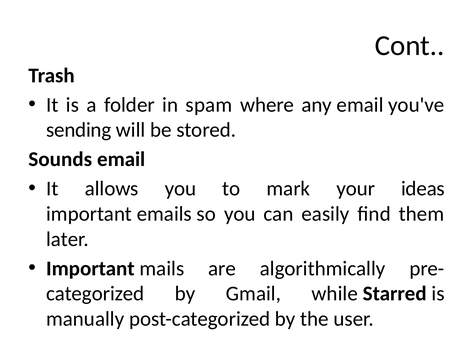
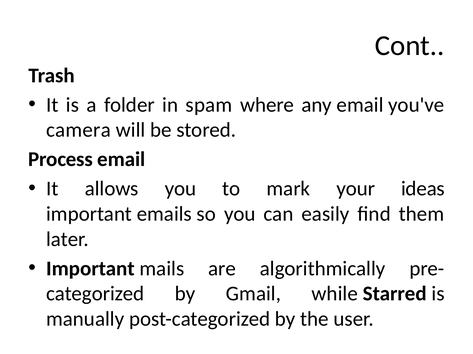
sending: sending -> camera (79, 130)
Sounds: Sounds -> Process (60, 160)
